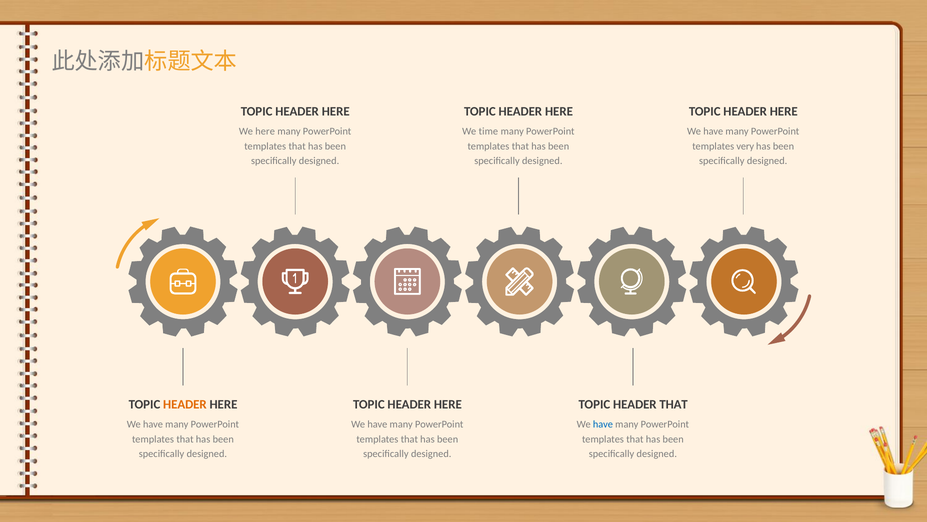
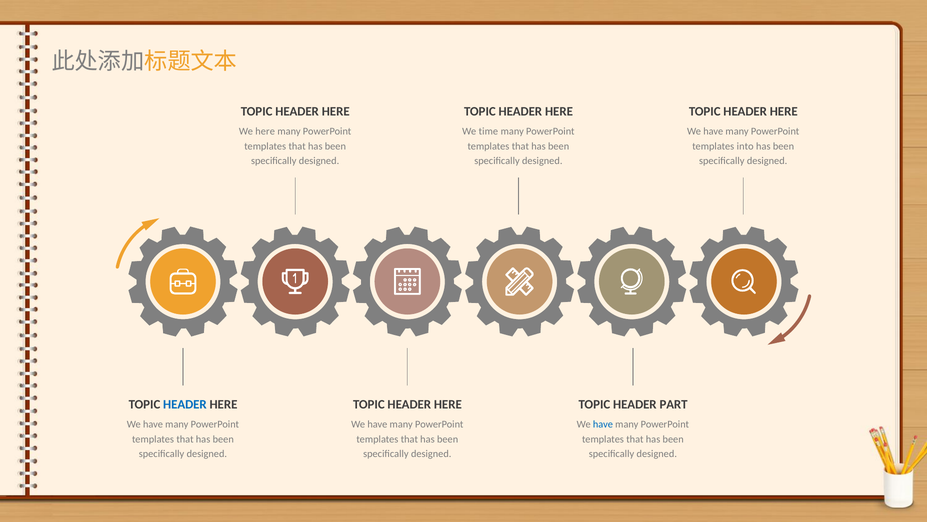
very: very -> into (745, 146)
HEADER colour: orange -> blue (185, 404)
HEADER THAT: THAT -> PART (674, 404)
